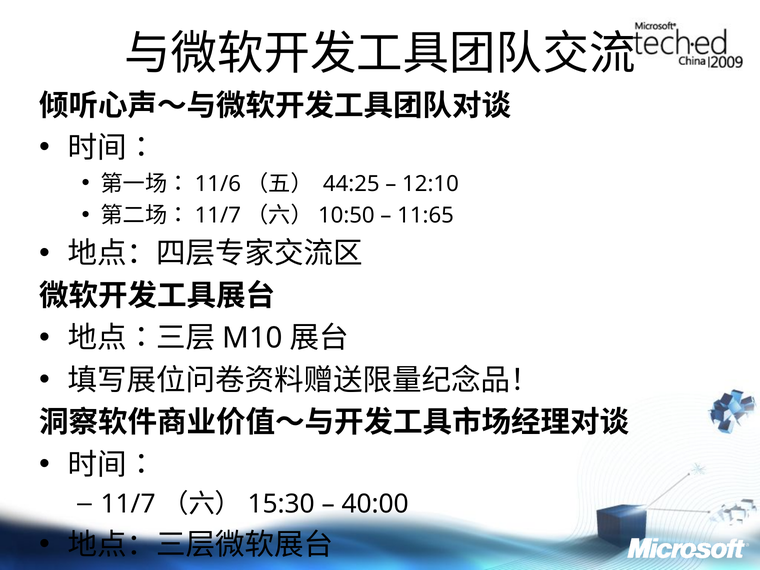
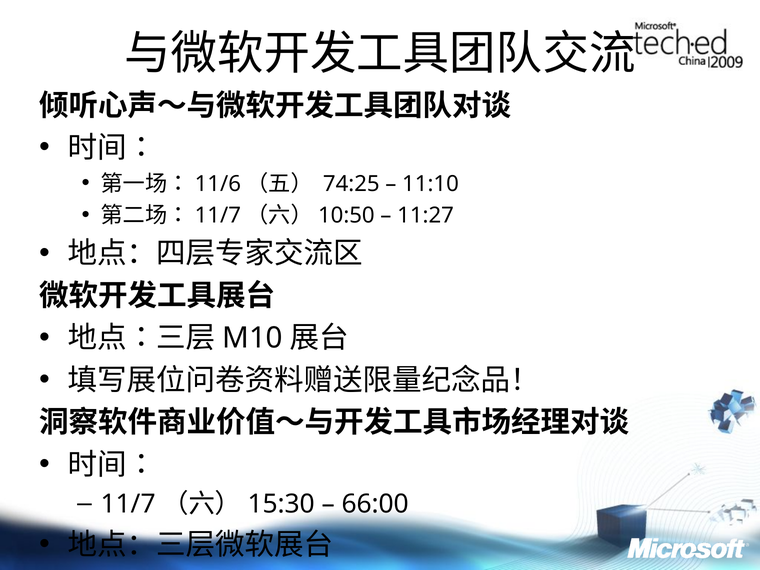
44:25: 44:25 -> 74:25 (351, 184)
12:10: 12:10 -> 11:10 (430, 184)
11:65: 11:65 -> 11:27 (426, 215)
40:00: 40:00 -> 66:00 (375, 504)
